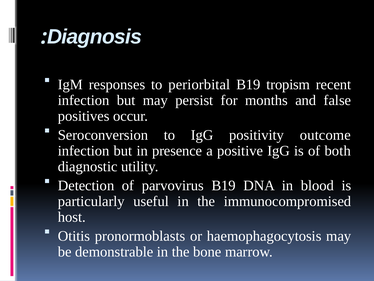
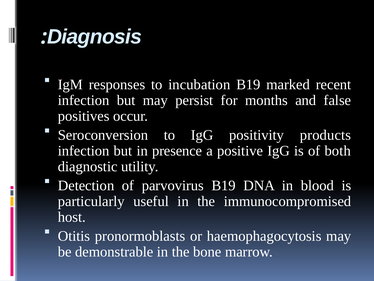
periorbital: periorbital -> incubation (199, 85)
tropism: tropism -> marked (288, 85)
outcome: outcome -> products (325, 135)
